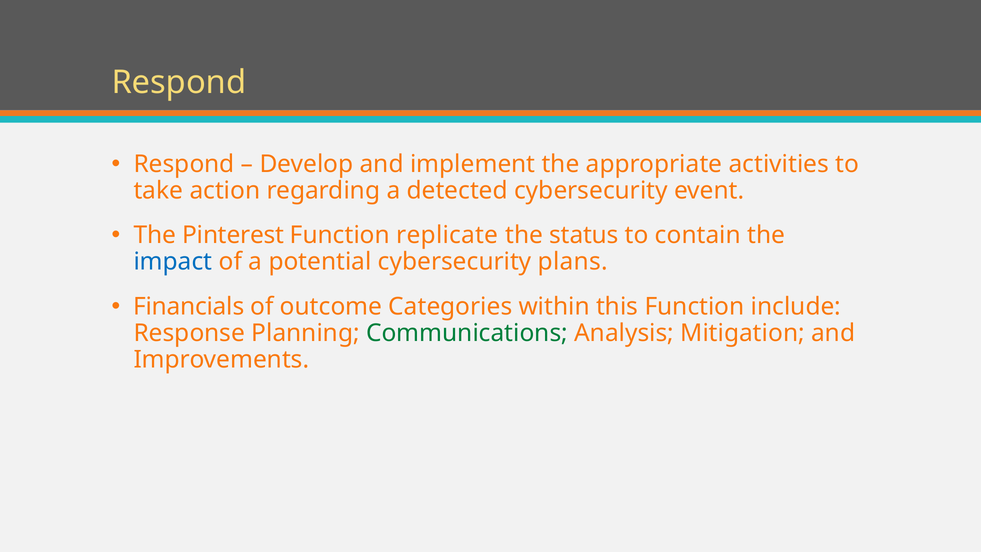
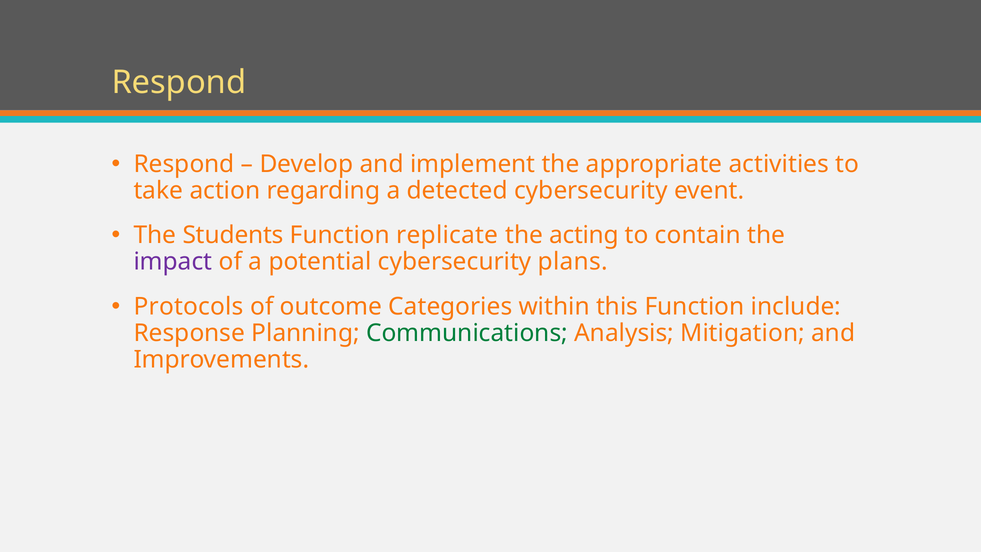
Pinterest: Pinterest -> Students (233, 235)
status: status -> acting (584, 235)
impact colour: blue -> purple (173, 262)
Financials: Financials -> Protocols (189, 307)
